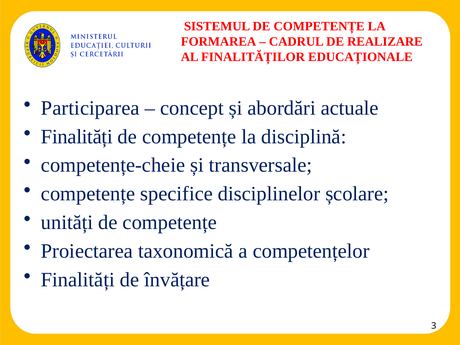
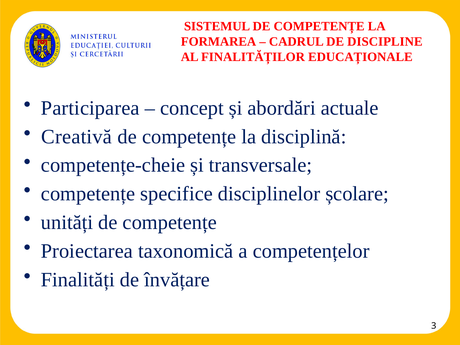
REALIZARE: REALIZARE -> DISCIPLINE (385, 42)
Finalități: Finalități -> Creativă (77, 137)
